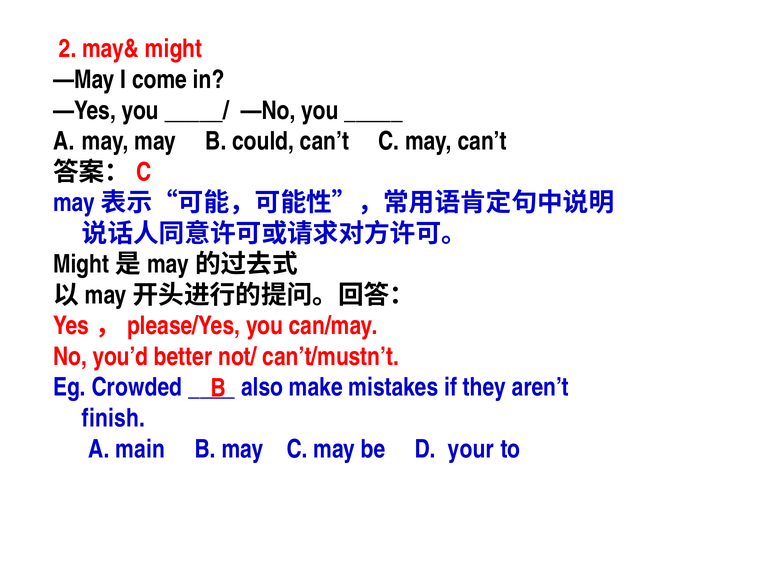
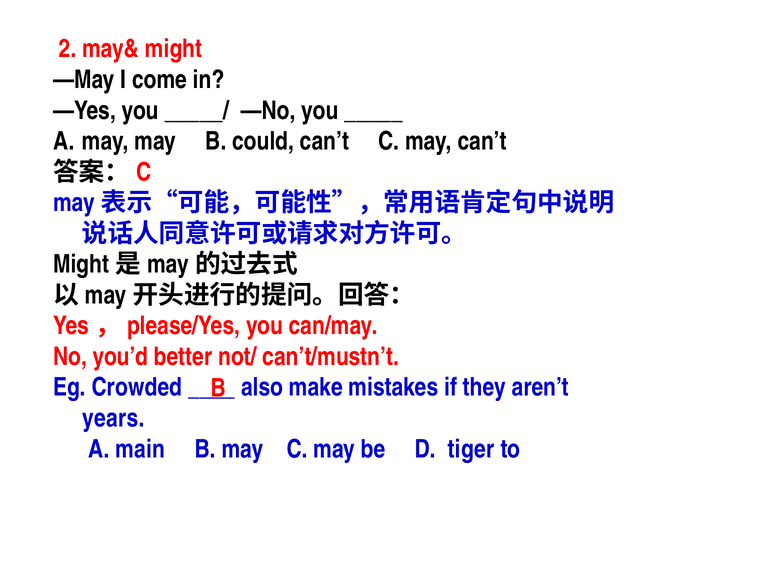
finish: finish -> years (114, 419)
your: your -> tiger (471, 449)
